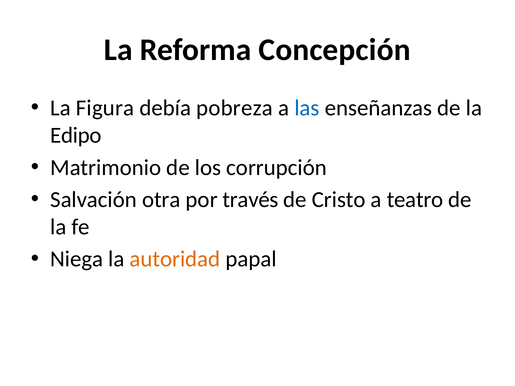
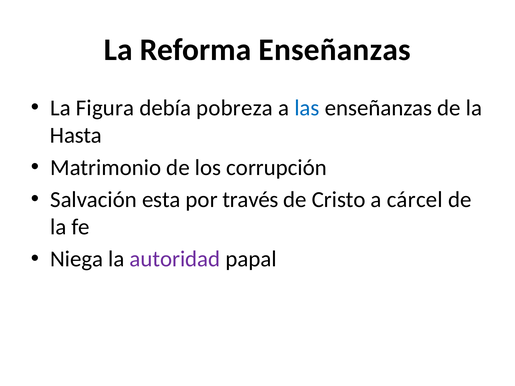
Reforma Concepción: Concepción -> Enseñanzas (335, 50)
Edipo: Edipo -> Hasta (76, 136)
otra: otra -> esta (161, 200)
teatro: teatro -> cárcel (415, 200)
autoridad colour: orange -> purple (175, 259)
